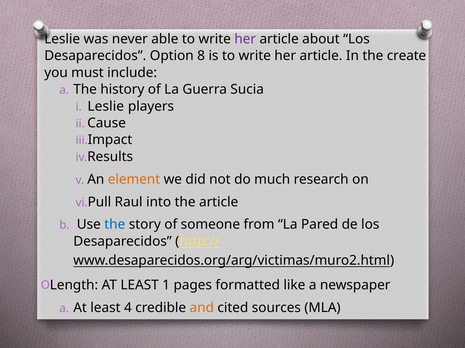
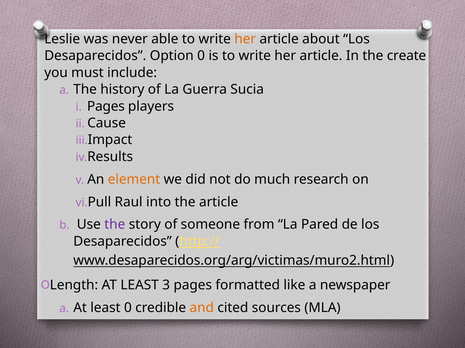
her colour: purple -> orange (245, 39)
Option 8: 8 -> 0 (201, 56)
Leslie: Leslie -> Pages (106, 106)
the colour: blue -> purple (115, 225)
1: 1 -> 3 (166, 286)
least 4: 4 -> 0 (128, 308)
